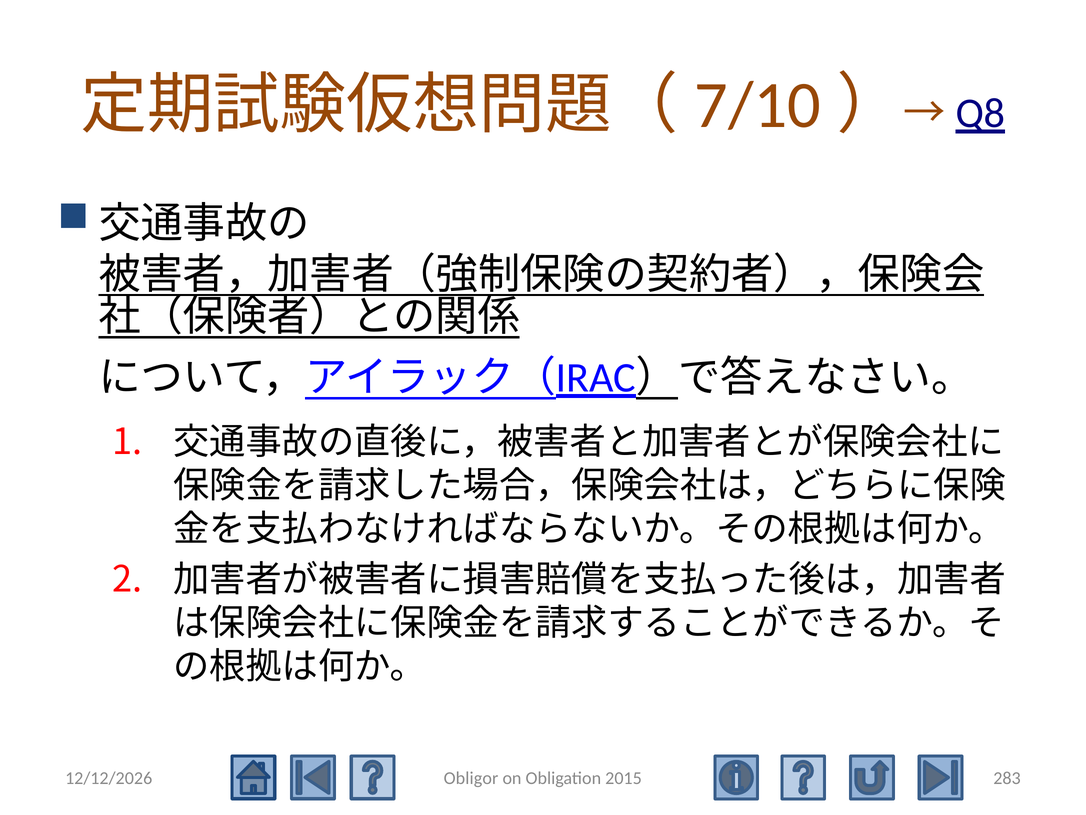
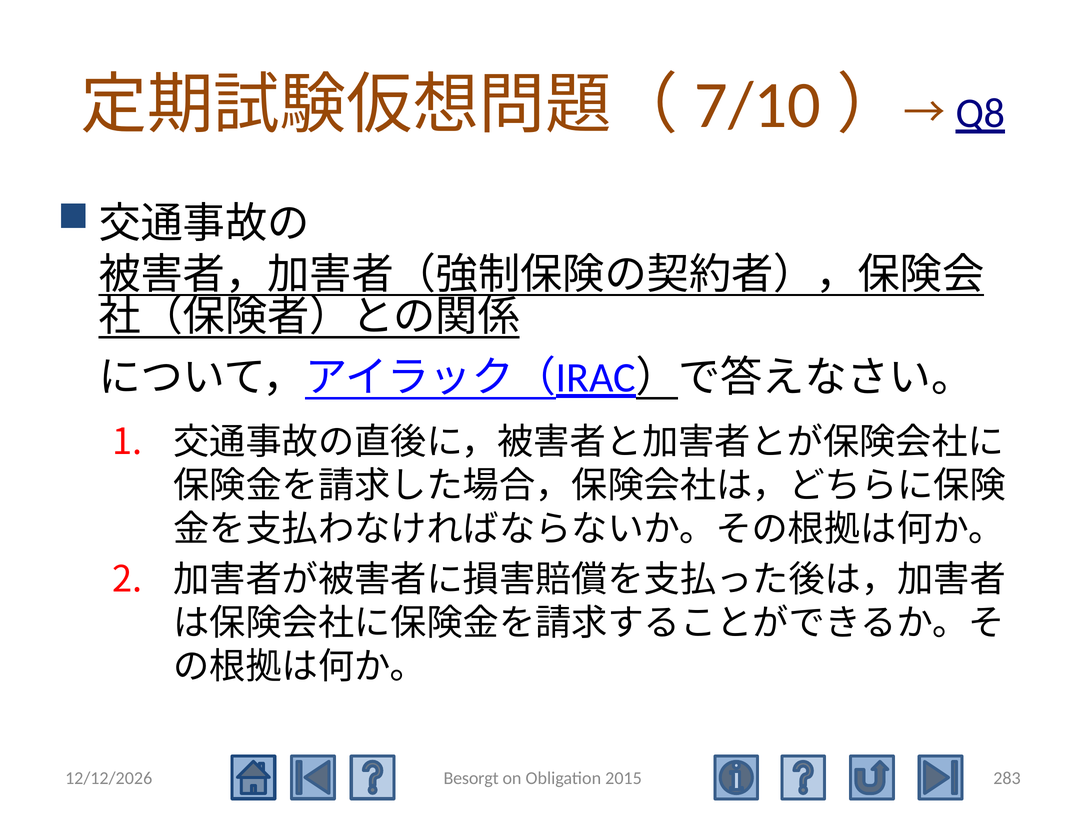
Obligor: Obligor -> Besorgt (471, 778)
